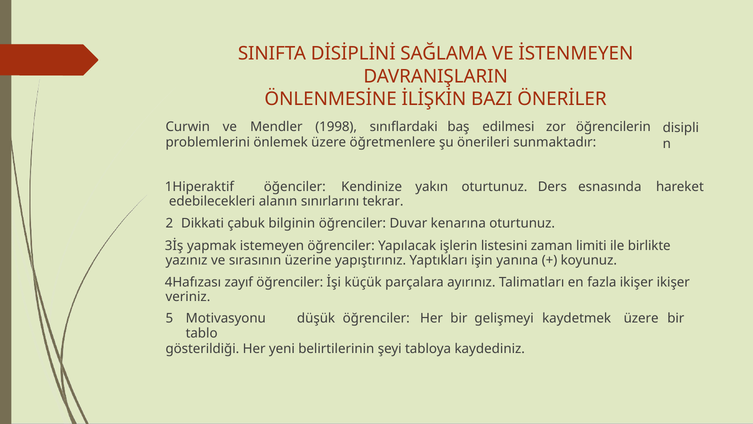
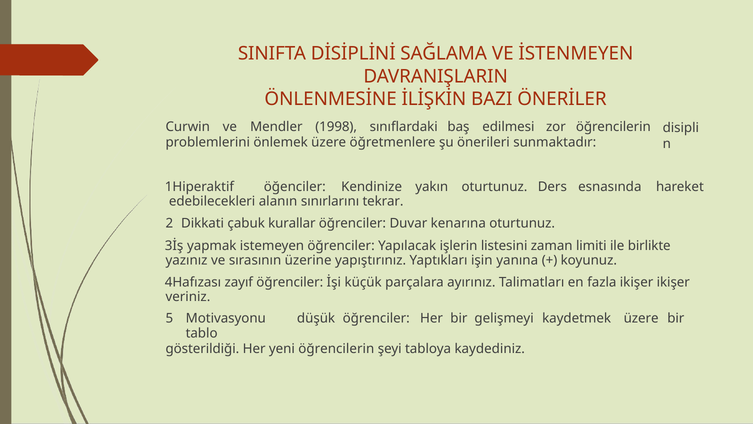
bilginin: bilginin -> kurallar (292, 223)
yeni belirtilerinin: belirtilerinin -> öğrencilerin (336, 348)
